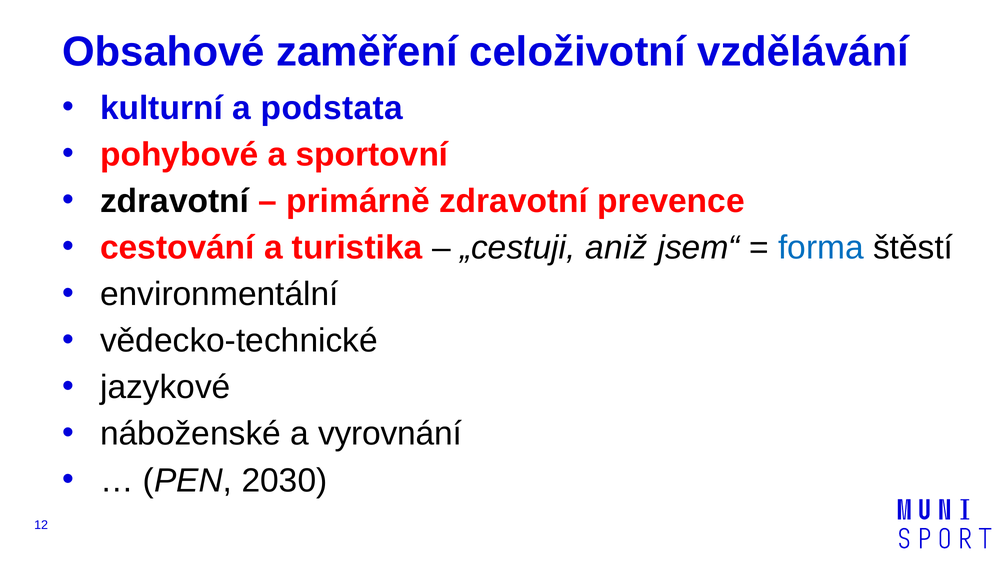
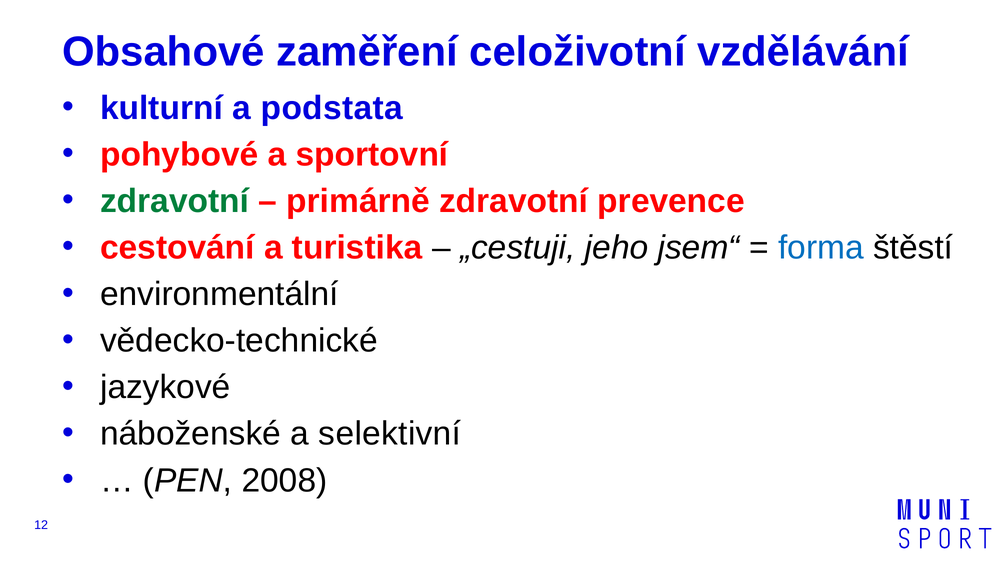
zdravotní colour: black -> green (175, 201)
aniž: aniž -> jeho (617, 248)
vyrovnání: vyrovnání -> selektivní (390, 434)
2030: 2030 -> 2008 (284, 480)
